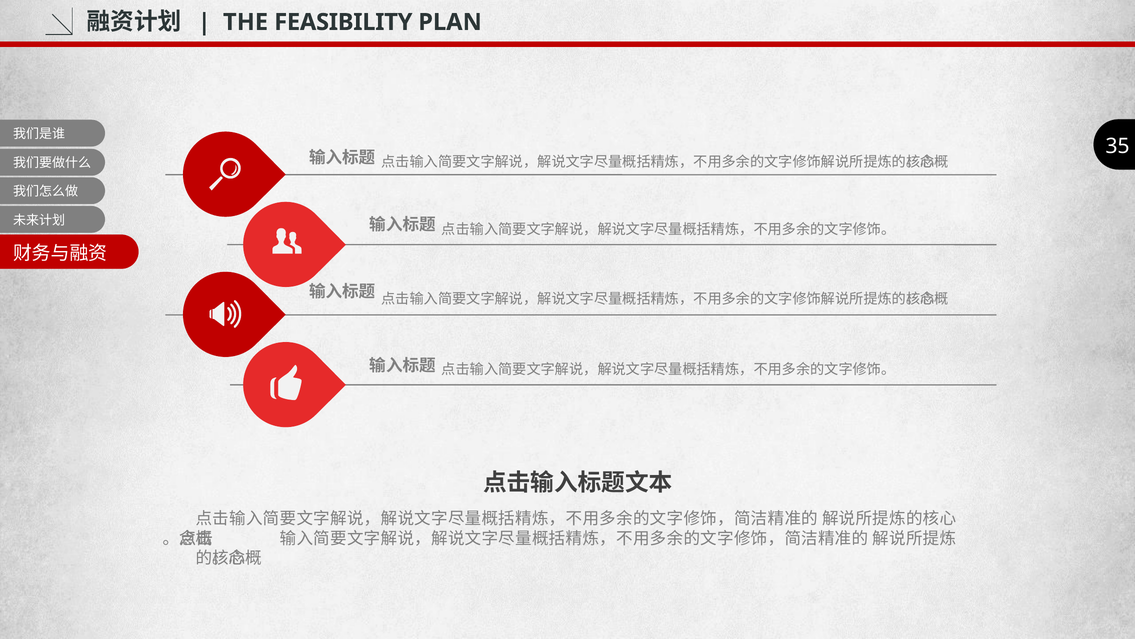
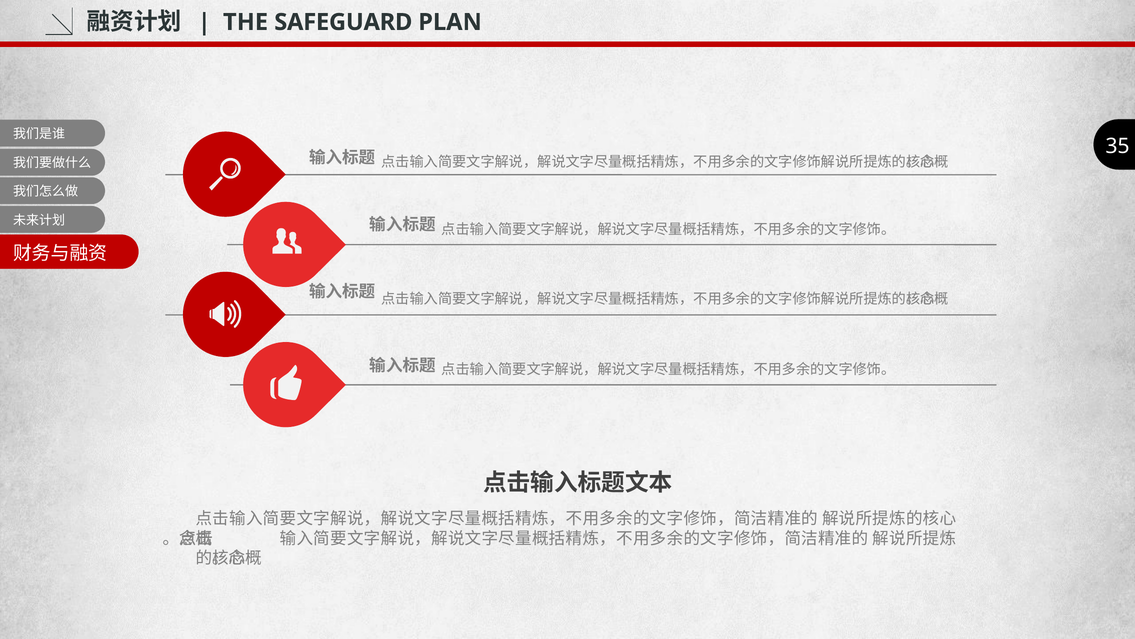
FEASIBILITY: FEASIBILITY -> SAFEGUARD (343, 22)
